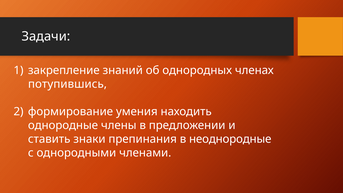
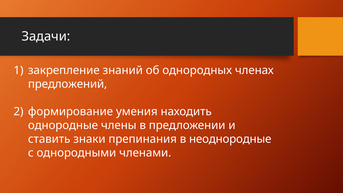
потупившись: потупившись -> предложений (68, 84)
